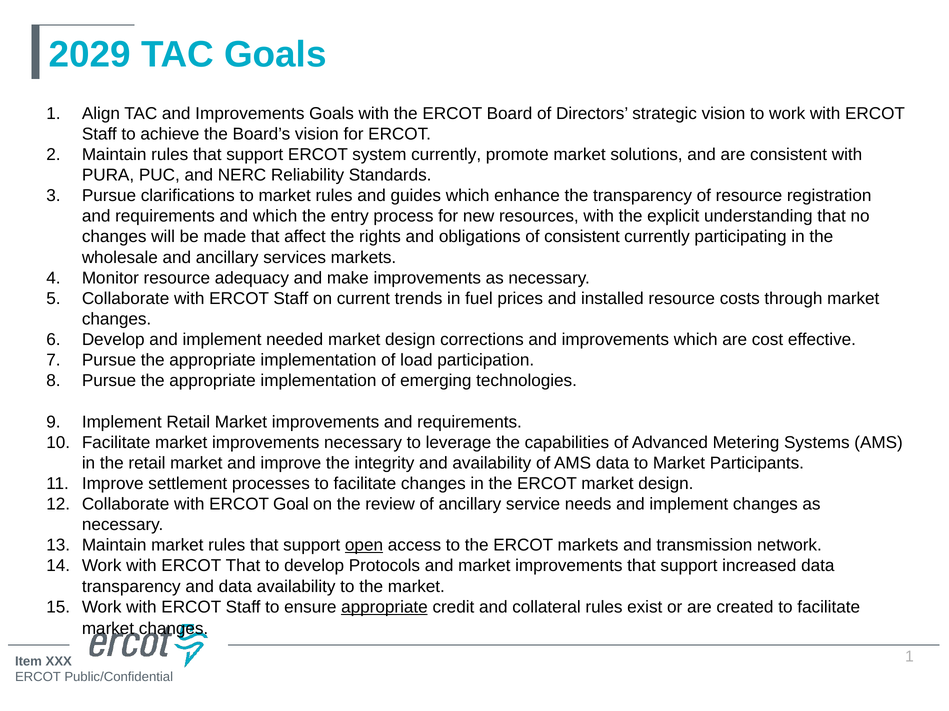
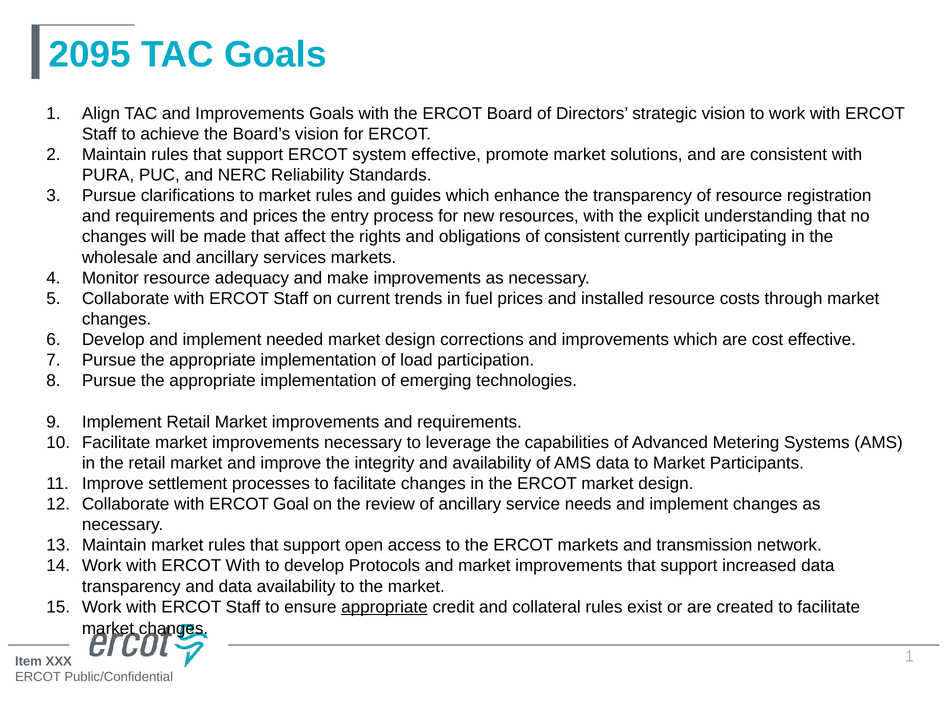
2029: 2029 -> 2095 (90, 55)
system currently: currently -> effective (446, 155)
and which: which -> prices (275, 216)
open underline: present -> none (364, 546)
ERCOT That: That -> With (243, 566)
